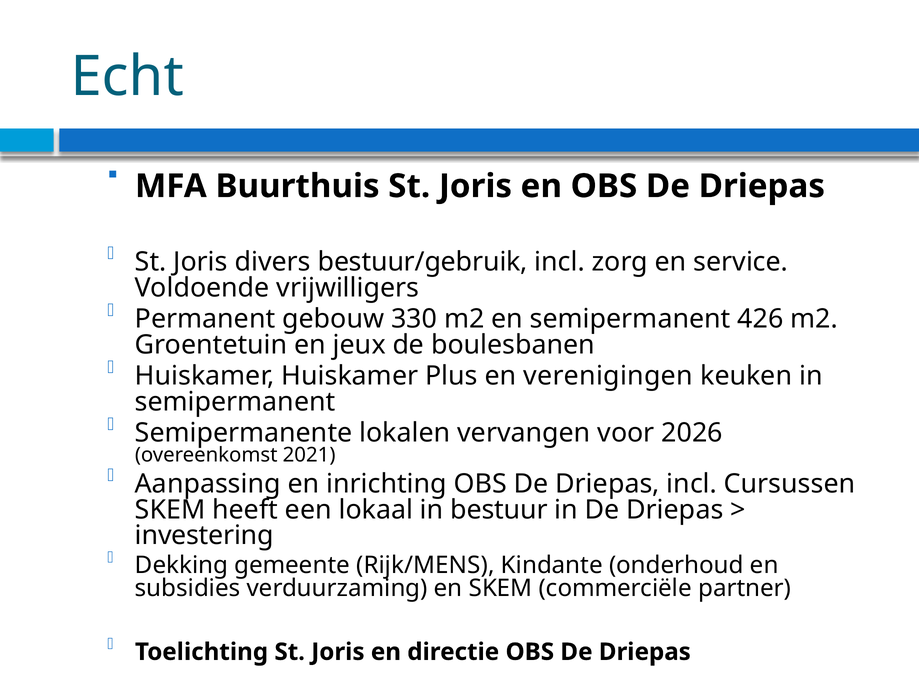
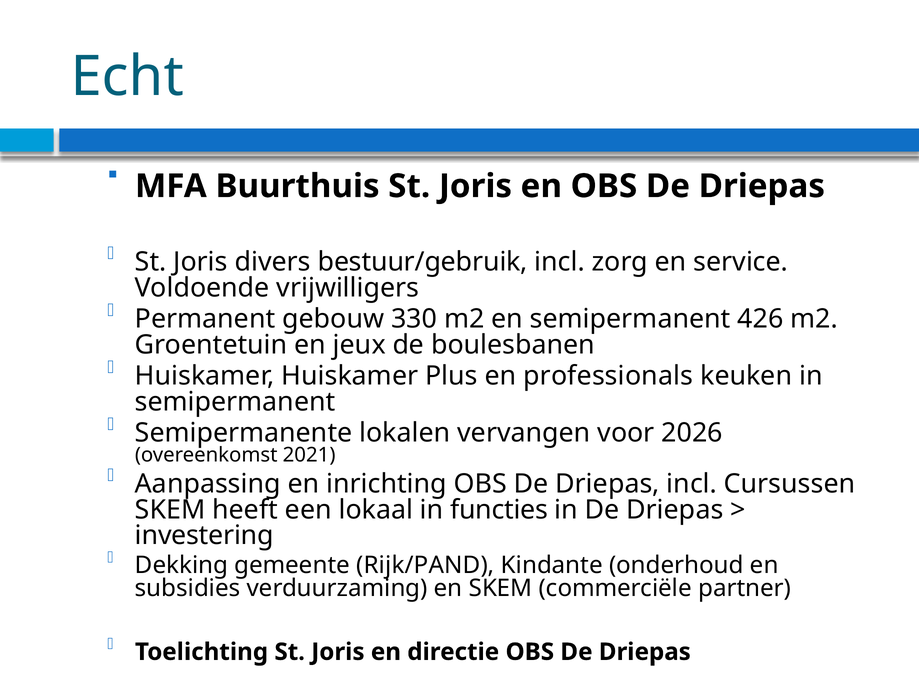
verenigingen: verenigingen -> professionals (608, 376)
bestuur: bestuur -> functies (499, 510)
Rijk/MENS: Rijk/MENS -> Rijk/PAND (425, 565)
